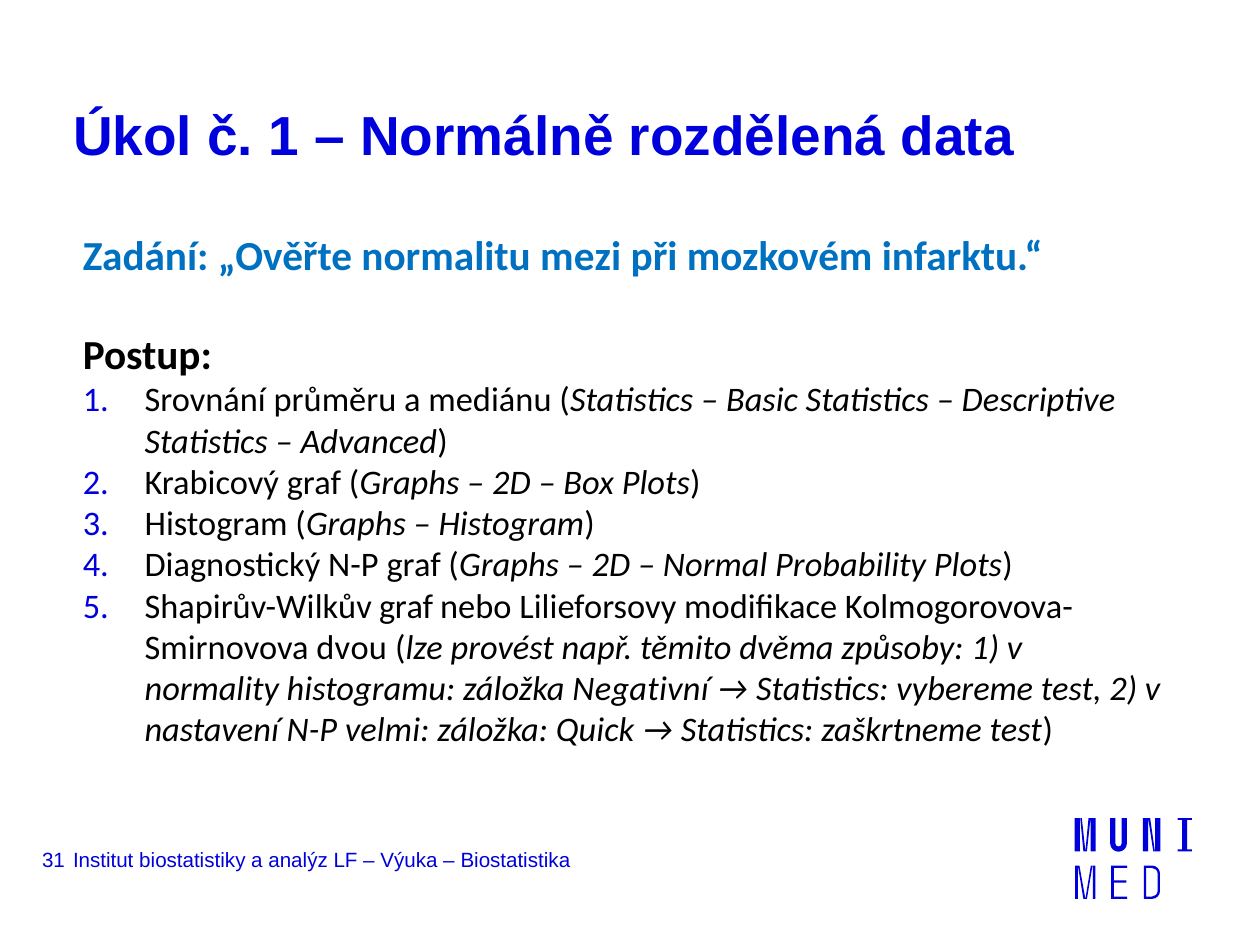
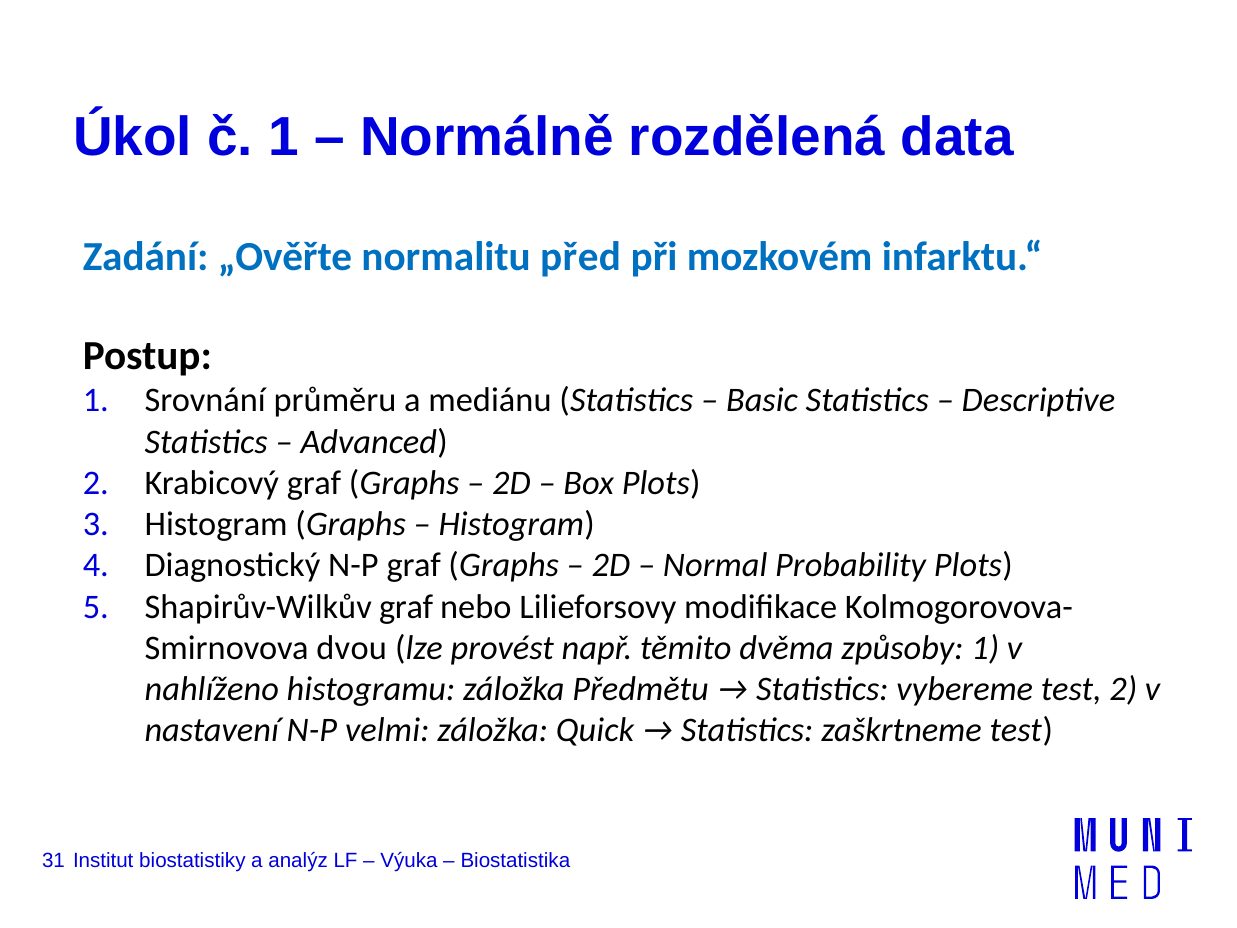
mezi: mezi -> před (581, 256)
normality: normality -> nahlíženo (212, 689)
Negativní: Negativní -> Předmětu (641, 689)
